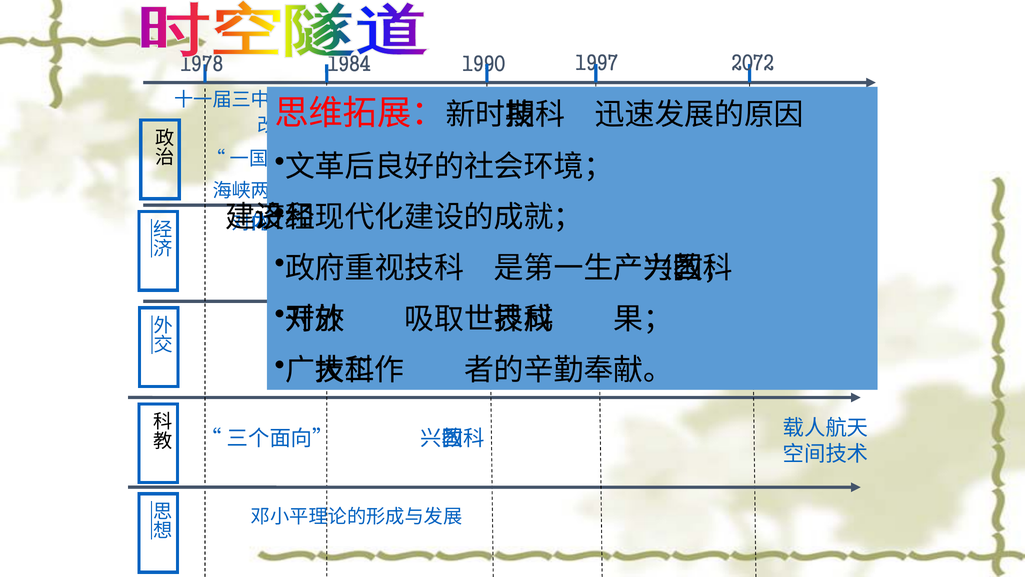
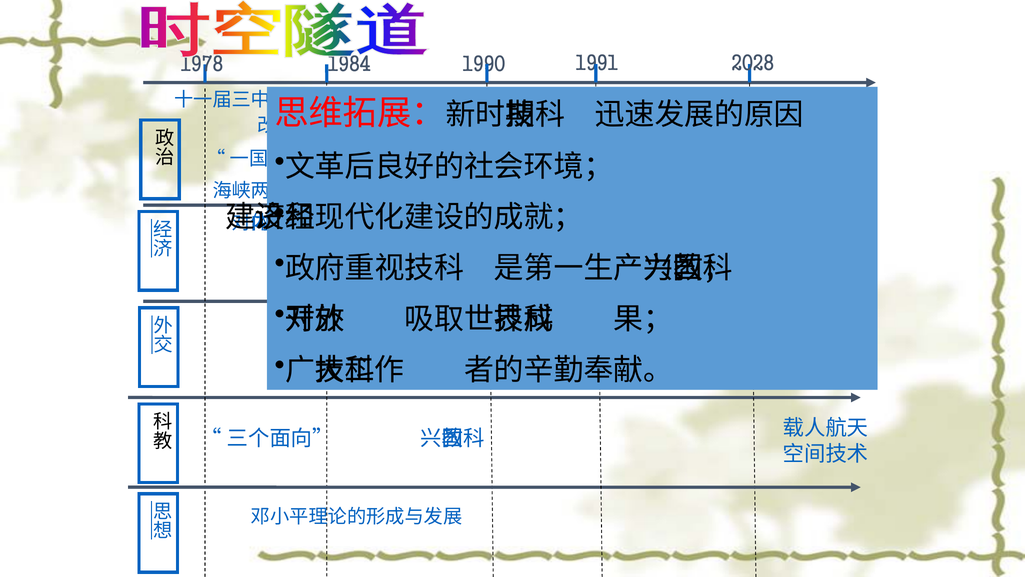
1997: 1997 -> 1991 (597, 63)
2072: 2072 -> 2028 (753, 63)
